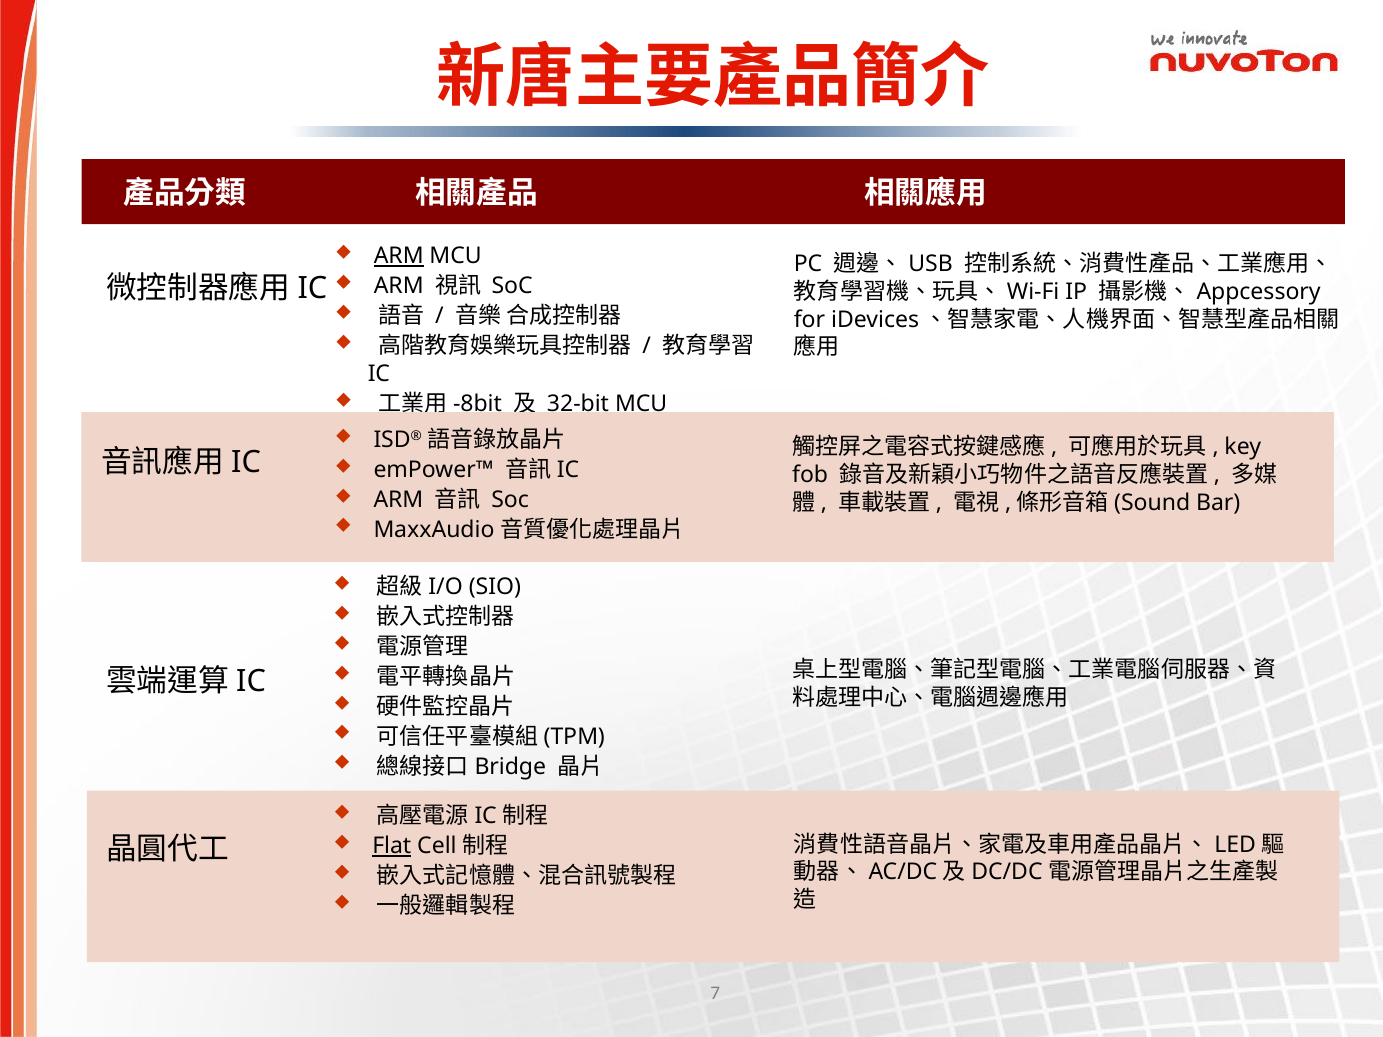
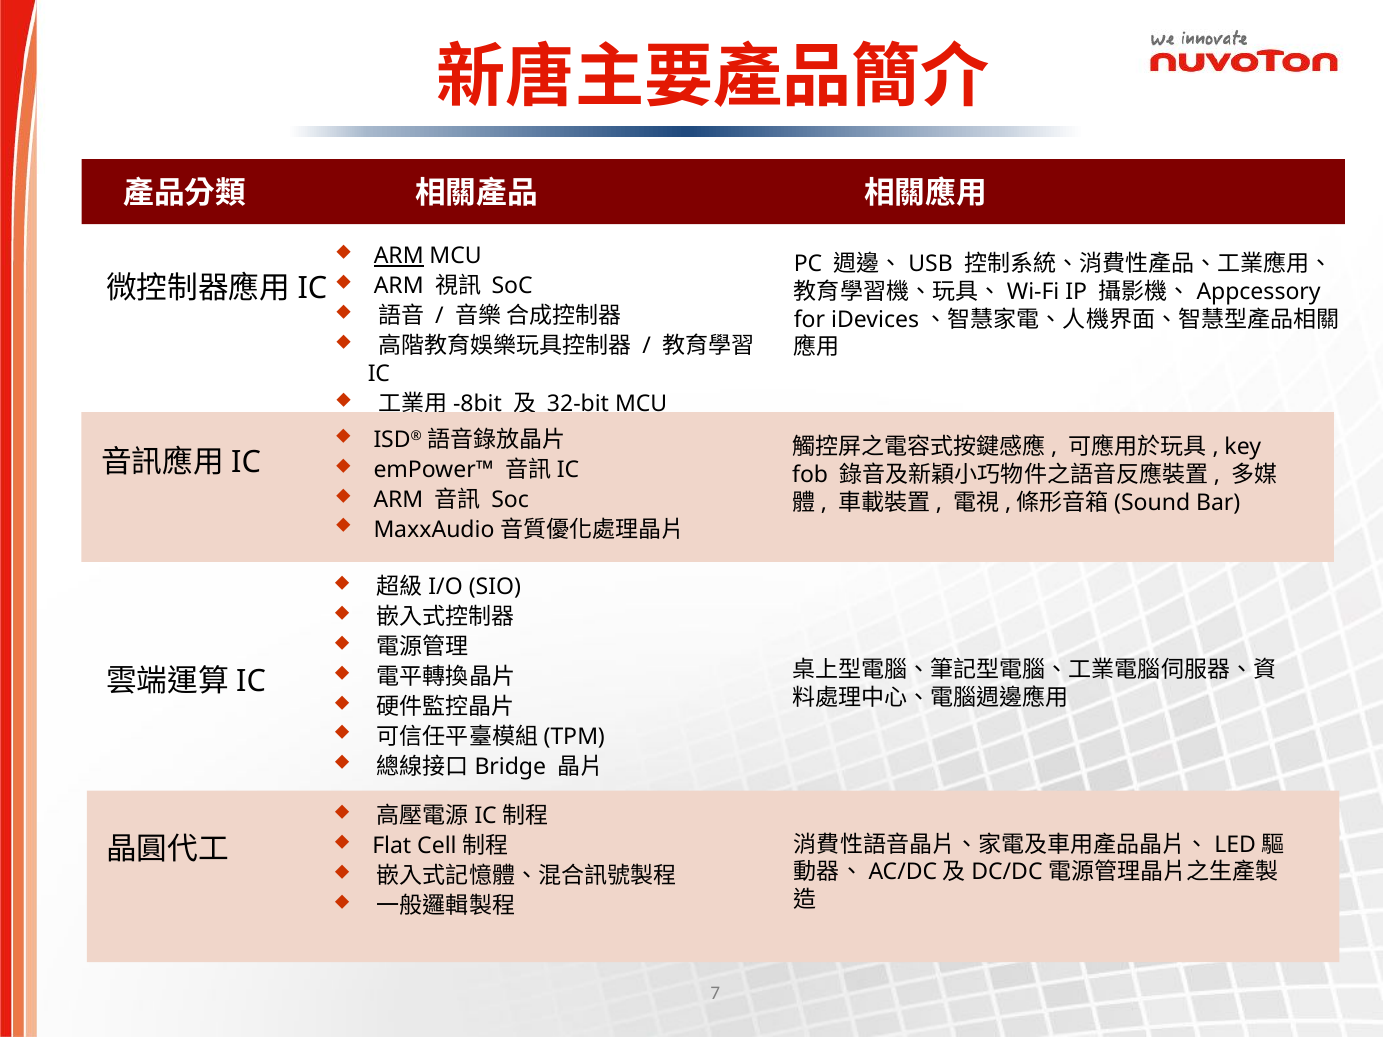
Flat underline: present -> none (392, 846)
